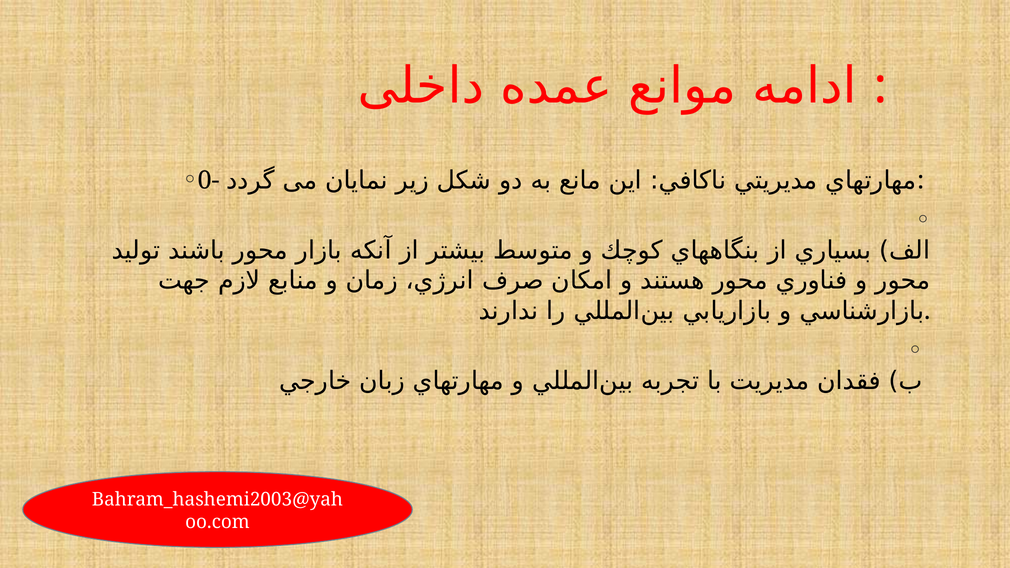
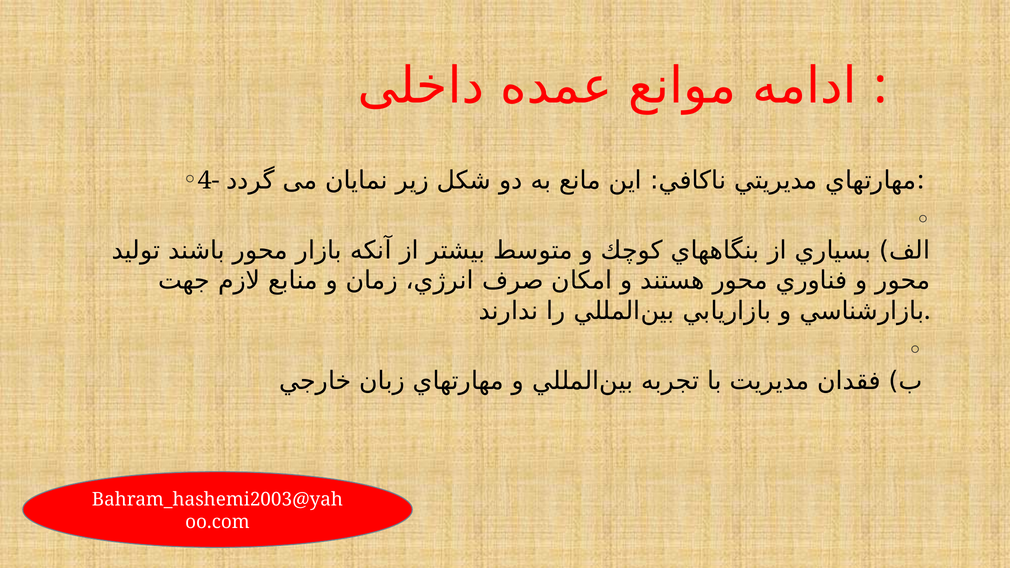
0-: 0- -> 4- (209, 180)
